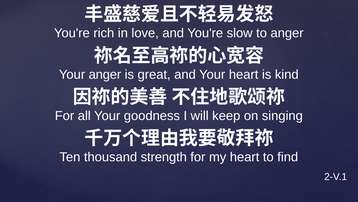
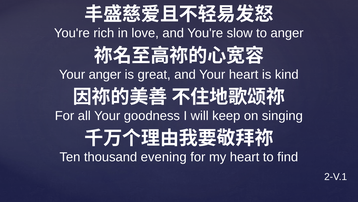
strength: strength -> evening (164, 157)
